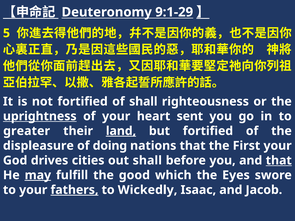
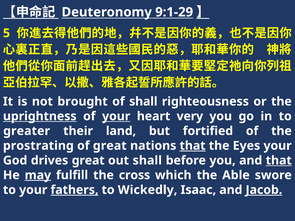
not fortified: fortified -> brought (83, 102)
your underline: none -> present (116, 116)
sent: sent -> very (190, 116)
land underline: present -> none (121, 131)
displeasure: displeasure -> prostrating (38, 146)
of doing: doing -> great (110, 146)
that underline: none -> present (193, 146)
First: First -> Eyes (246, 146)
drives cities: cities -> great (88, 161)
good: good -> cross (134, 175)
Eyes: Eyes -> Able (236, 175)
Jacob underline: none -> present (264, 190)
